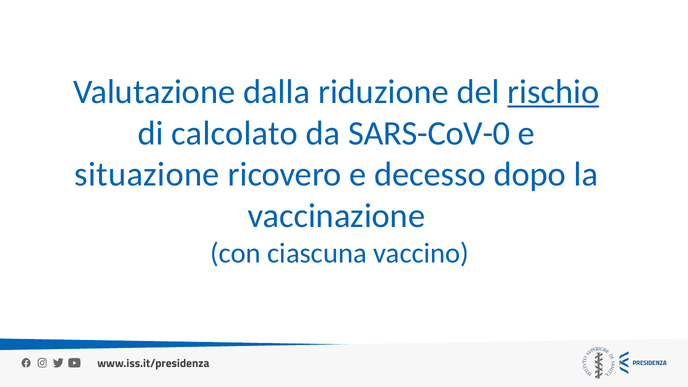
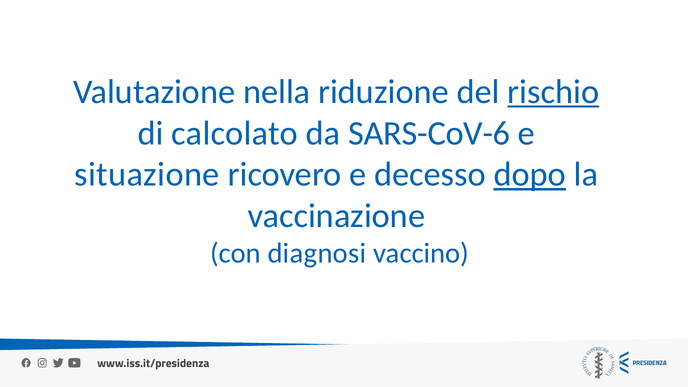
dalla: dalla -> nella (277, 92)
SARS-CoV-0: SARS-CoV-0 -> SARS-CoV-6 (429, 133)
dopo underline: none -> present (530, 174)
ciascuna: ciascuna -> diagnosi (317, 253)
